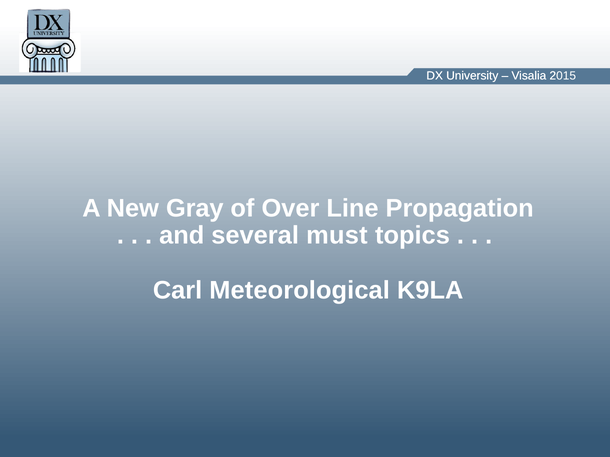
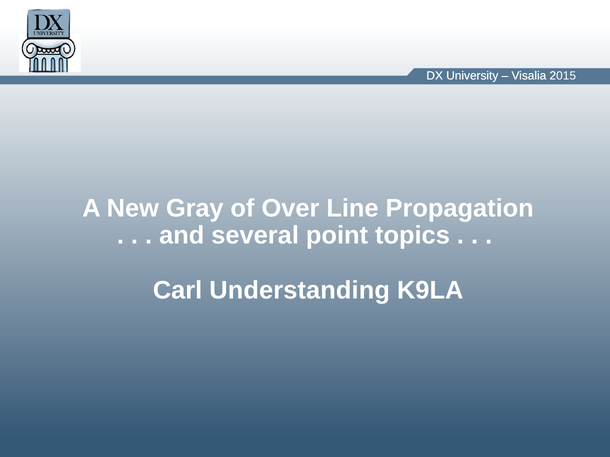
must: must -> point (337, 236)
Meteorological: Meteorological -> Understanding (300, 291)
